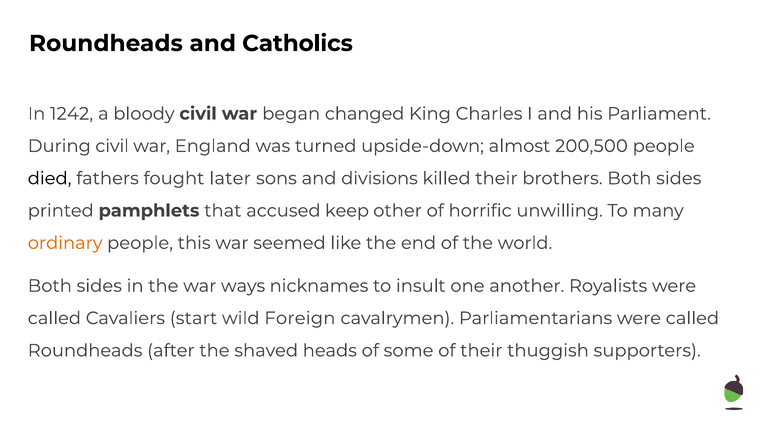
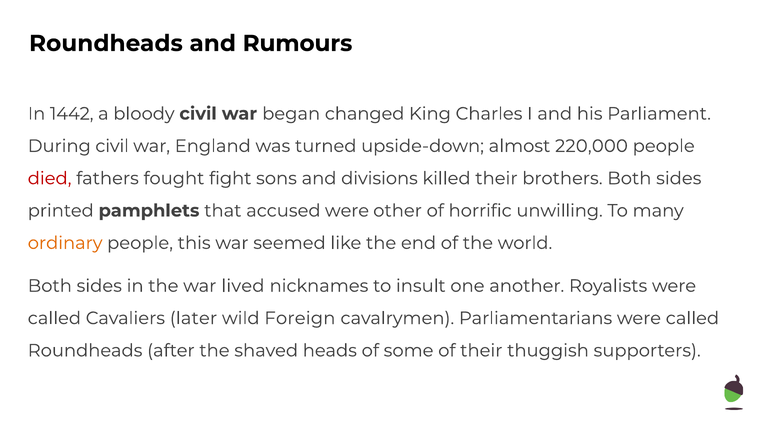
Catholics: Catholics -> Rumours (298, 43)
1242: 1242 -> 1442 (72, 114)
200,500: 200,500 -> 220,000 (591, 146)
died colour: black -> red (50, 178)
later: later -> fight (230, 178)
accused keep: keep -> were (347, 211)
ways: ways -> lived (243, 286)
start: start -> later (193, 318)
